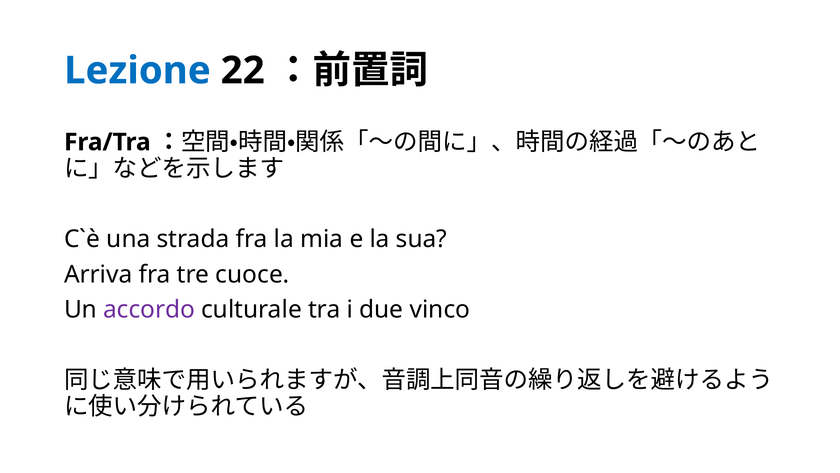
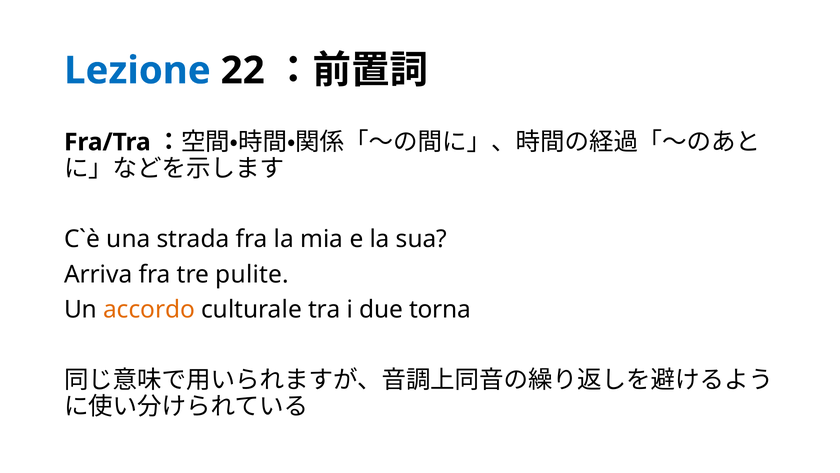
cuoce: cuoce -> pulite (252, 274)
accordo colour: purple -> orange (149, 309)
vinco: vinco -> torna (440, 309)
